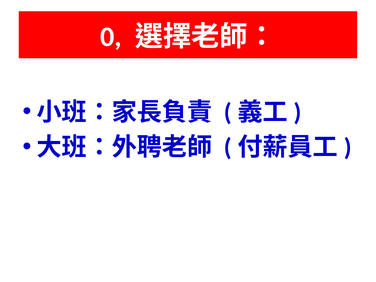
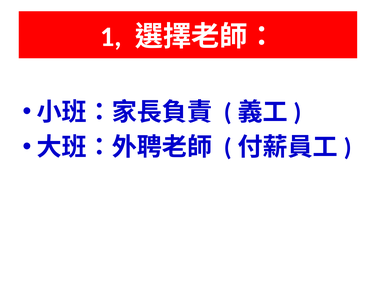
0: 0 -> 1 (111, 37)
